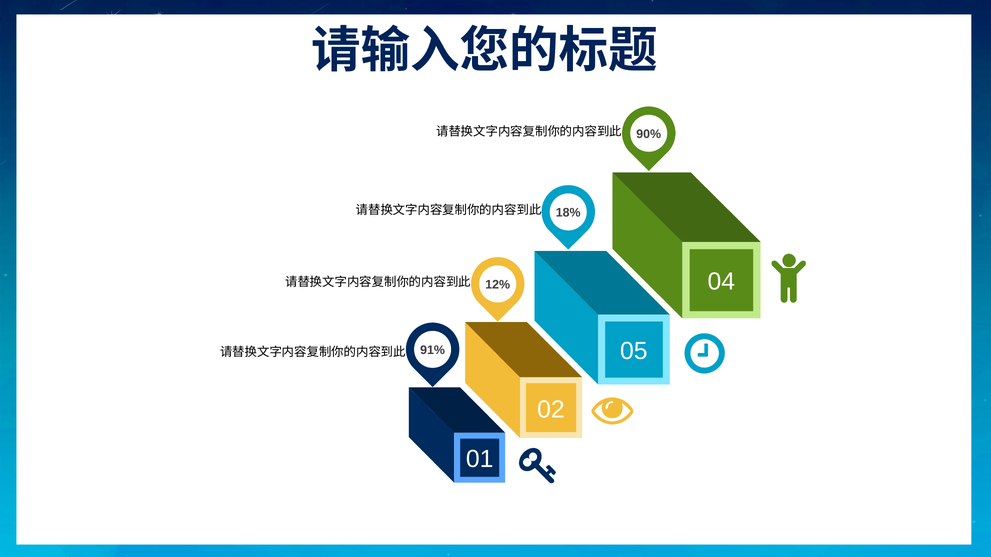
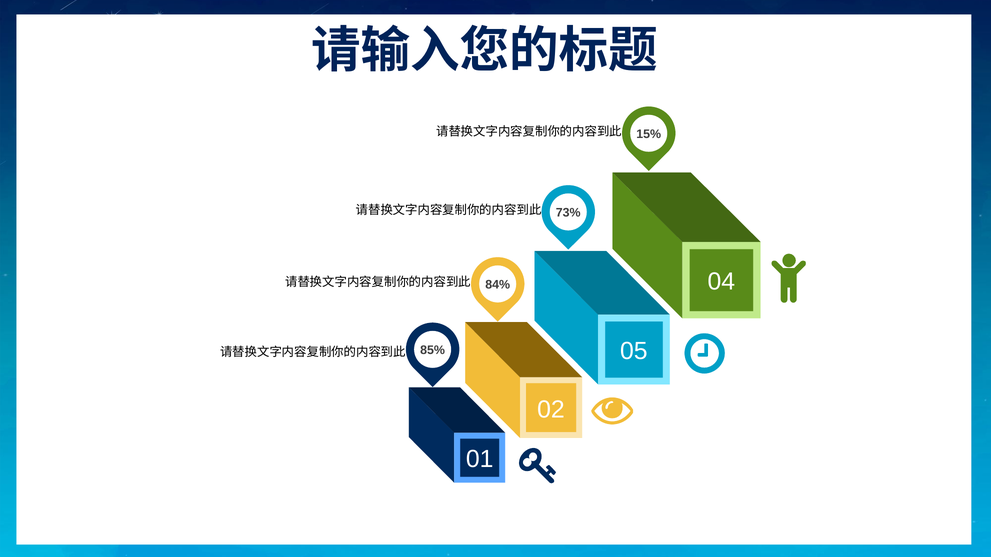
90%: 90% -> 15% (649, 134)
18%: 18% -> 73% (568, 213)
12%: 12% -> 84% (498, 285)
91%: 91% -> 85% (433, 350)
